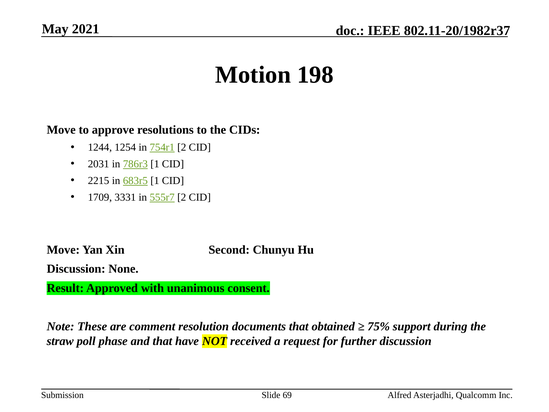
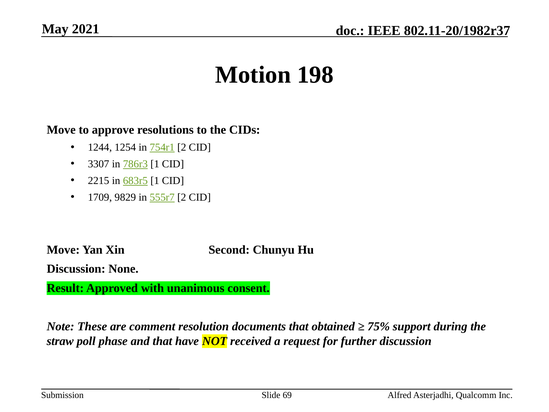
2031: 2031 -> 3307 (99, 164)
3331: 3331 -> 9829 (125, 197)
